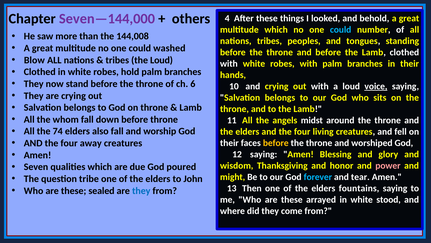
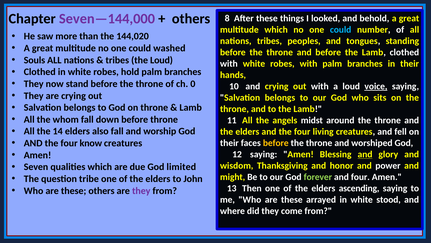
4: 4 -> 8 (227, 18)
144,008: 144,008 -> 144,020 (133, 36)
Blow: Blow -> Souls (34, 60)
6: 6 -> 0 (193, 84)
74: 74 -> 14 (58, 131)
away: away -> know (91, 143)
and underline: none -> present (365, 154)
poured: poured -> limited (181, 167)
power colour: pink -> white (388, 165)
forever colour: light blue -> light green (318, 177)
and tear: tear -> four (360, 177)
fountains: fountains -> ascending (359, 188)
these sealed: sealed -> others (101, 190)
they colour: blue -> purple (141, 190)
